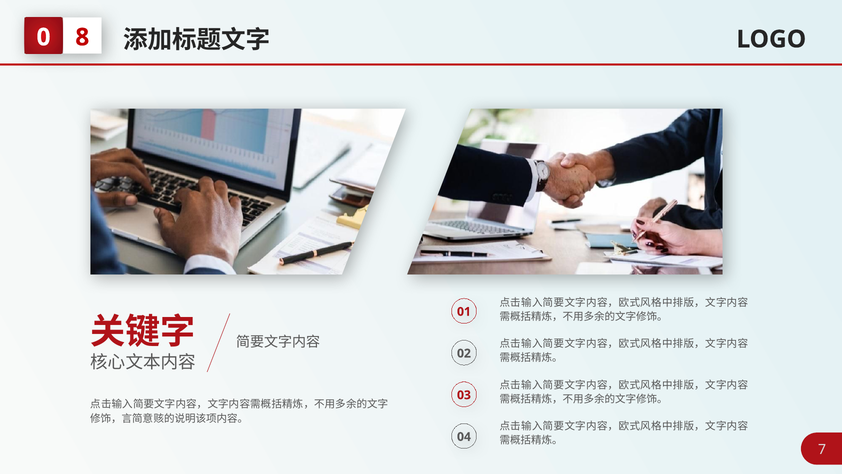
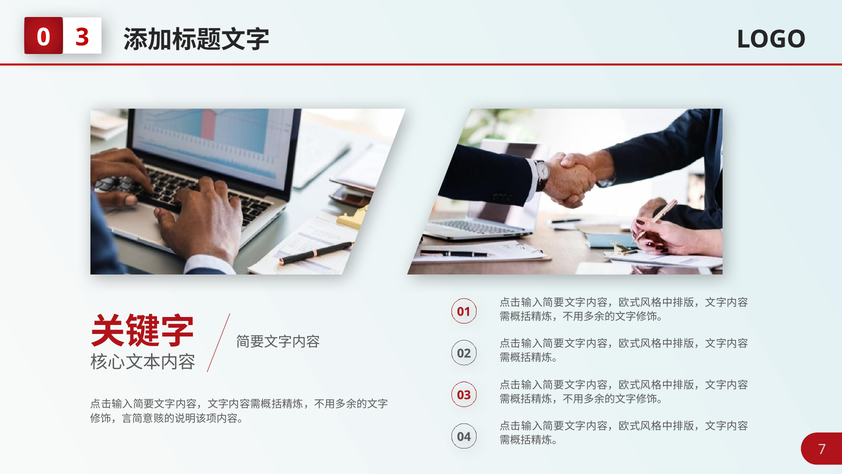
8: 8 -> 3 (82, 37)
